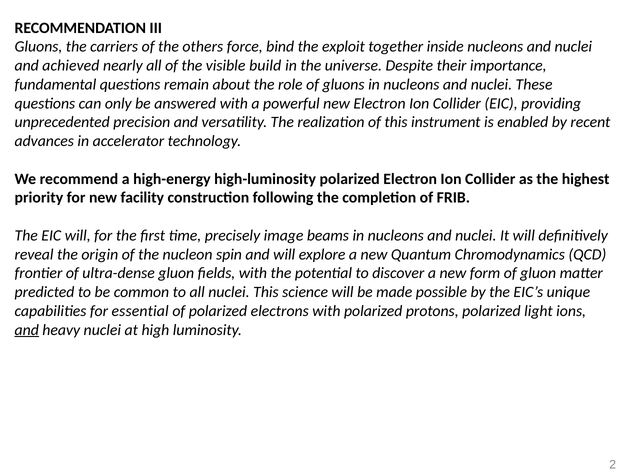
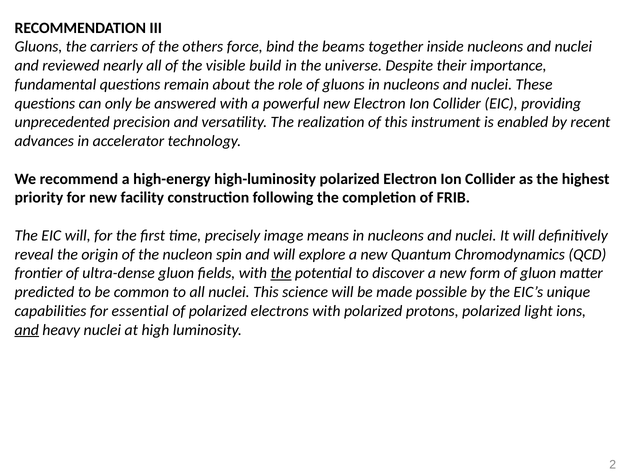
exploit: exploit -> beams (343, 47)
achieved: achieved -> reviewed (71, 66)
beams: beams -> means (328, 235)
the underline: none -> present (281, 273)
